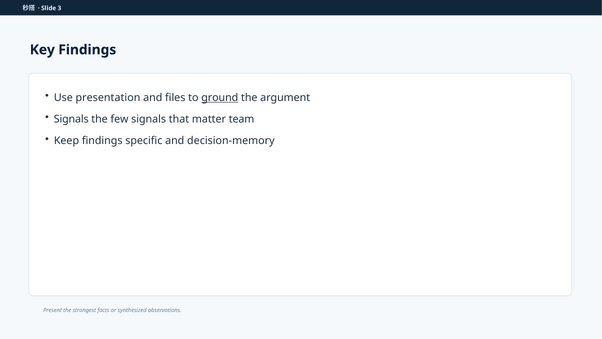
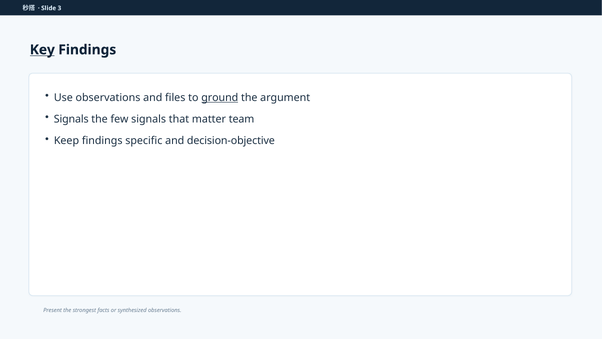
Key underline: none -> present (42, 50)
Use presentation: presentation -> observations (108, 97)
decision-memory: decision-memory -> decision-objective (231, 141)
